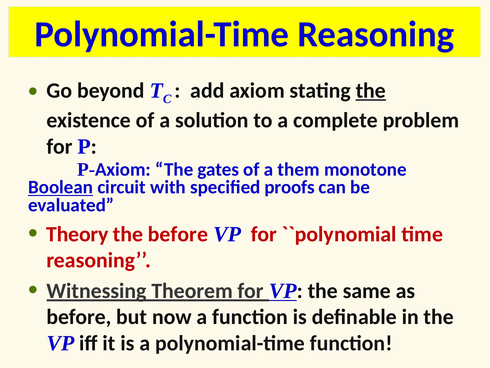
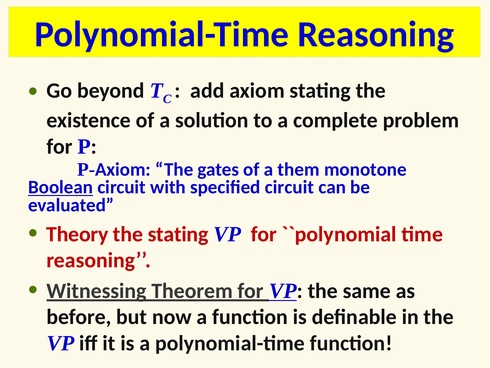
the underline: present -> none (371, 91)
specified proofs: proofs -> circuit (289, 187)
the before: before -> stating (178, 234)
